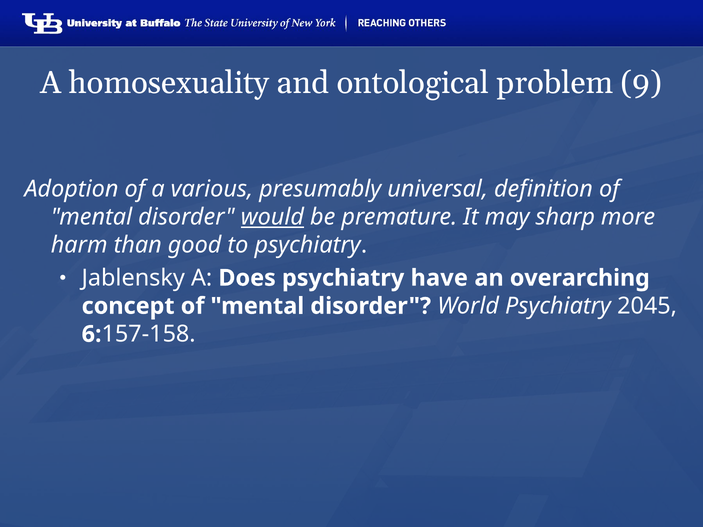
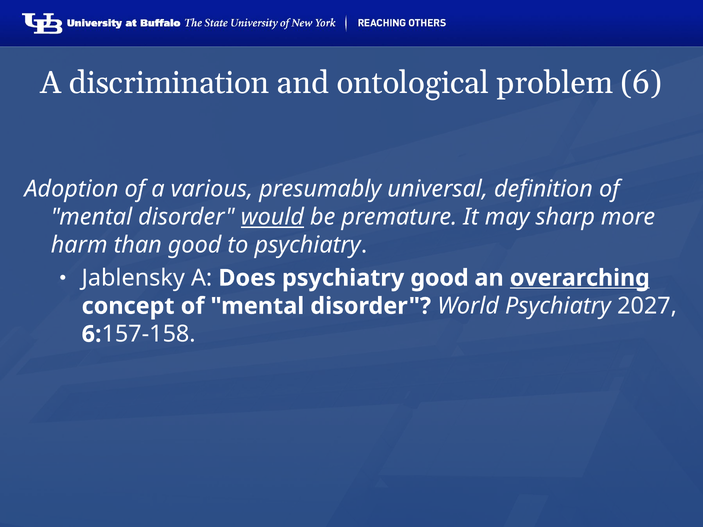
homosexuality: homosexuality -> discrimination (169, 83)
problem 9: 9 -> 6 (641, 83)
psychiatry have: have -> good (439, 278)
overarching underline: none -> present (580, 278)
2045: 2045 -> 2027 (647, 306)
